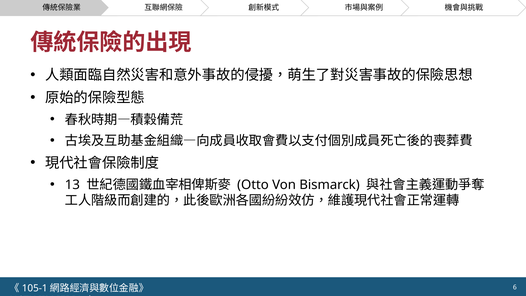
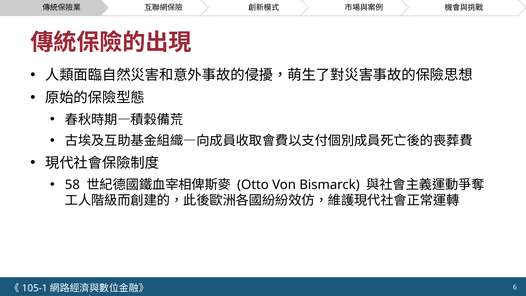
13: 13 -> 58 (72, 185)
